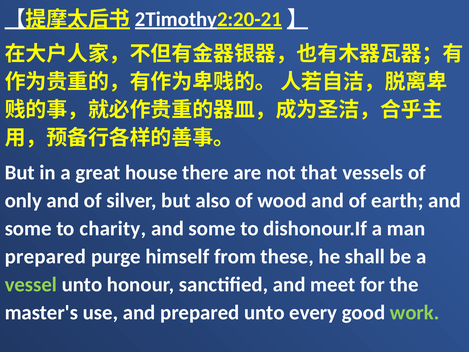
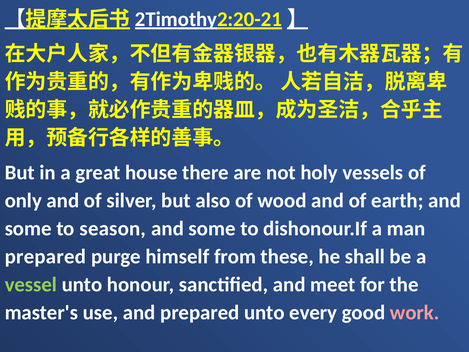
that: that -> holy (319, 172)
charity: charity -> season (113, 228)
work colour: light green -> pink (415, 312)
